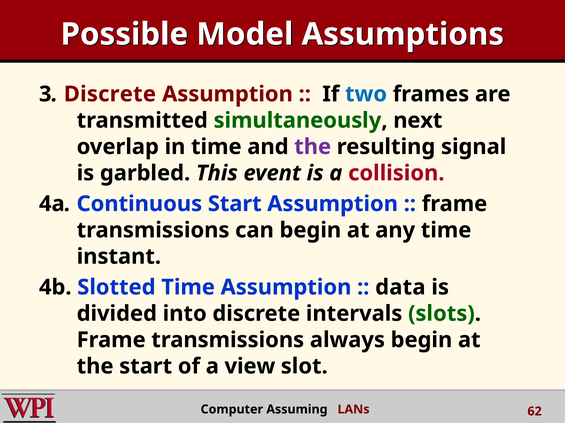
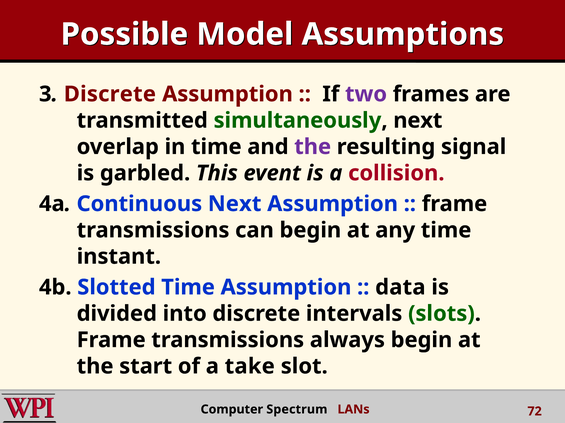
two colour: blue -> purple (366, 94)
Continuous Start: Start -> Next (235, 204)
view: view -> take (250, 367)
Assuming: Assuming -> Spectrum (297, 410)
62: 62 -> 72 (535, 412)
